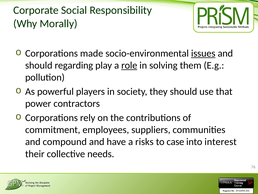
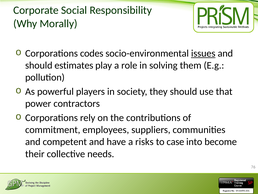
made: made -> codes (92, 53)
regarding: regarding -> estimates (74, 65)
role underline: present -> none (129, 65)
compound: compound -> competent (65, 142)
interest: interest -> become (221, 142)
